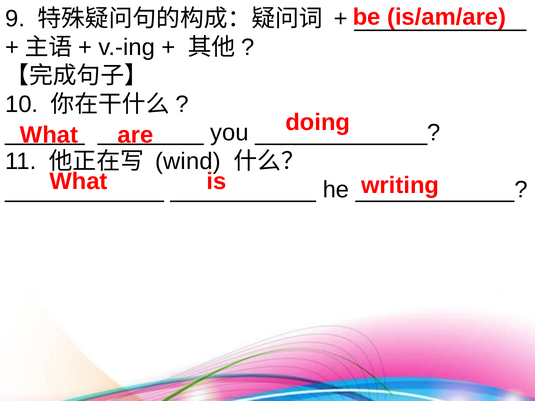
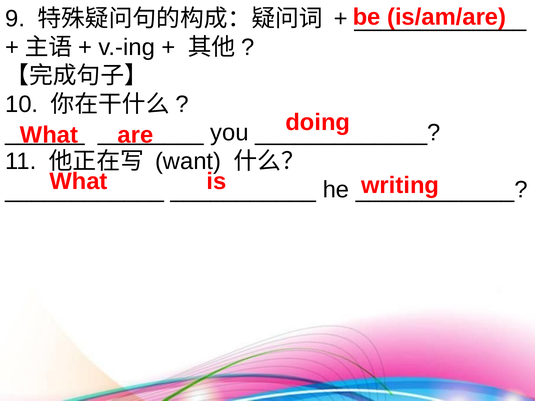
wind: wind -> want (188, 161)
